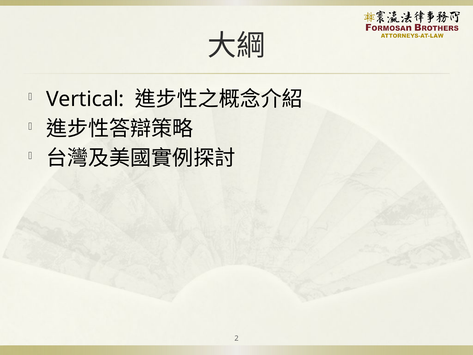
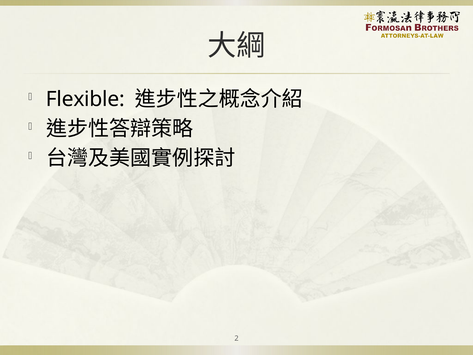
Vertical: Vertical -> Flexible (85, 99)
